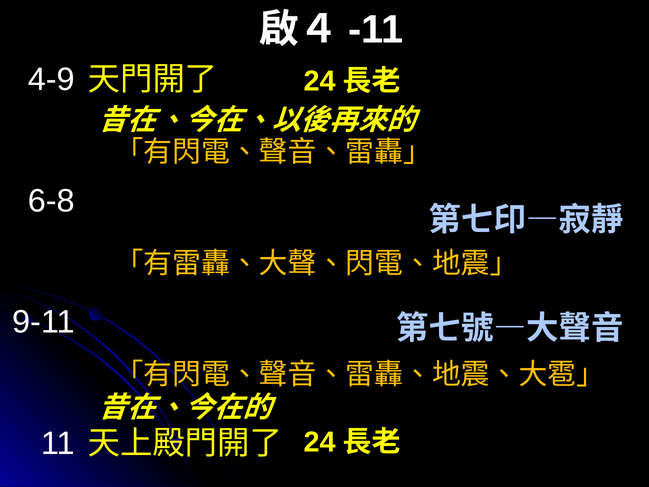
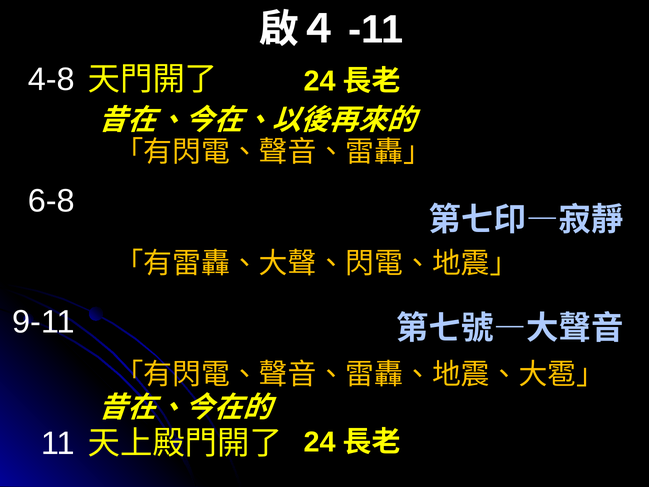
4-9: 4-9 -> 4-8 (51, 80)
